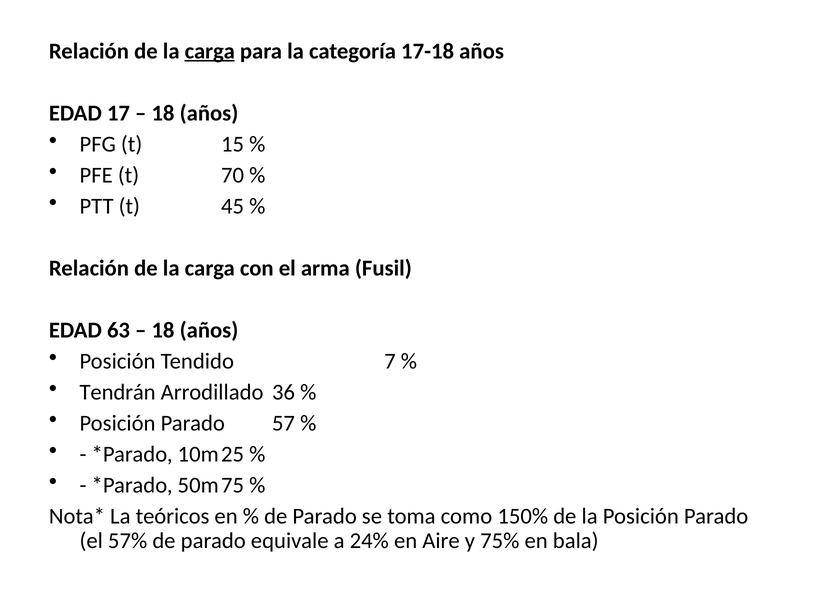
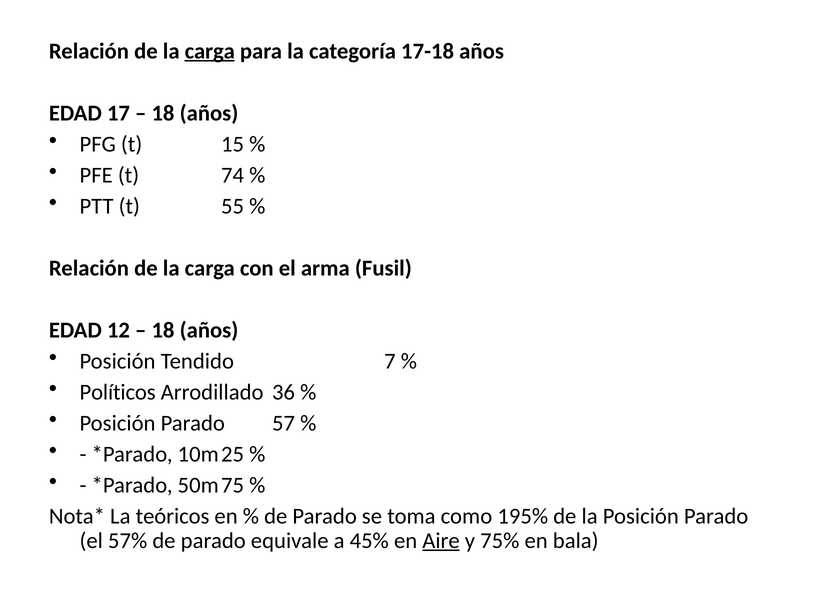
70: 70 -> 74 (233, 175)
45: 45 -> 55 (233, 206)
63: 63 -> 12 (118, 330)
Tendrán: Tendrán -> Políticos (118, 392)
150%: 150% -> 195% (523, 516)
24%: 24% -> 45% (369, 541)
Aire underline: none -> present (441, 541)
